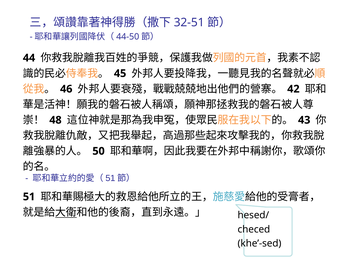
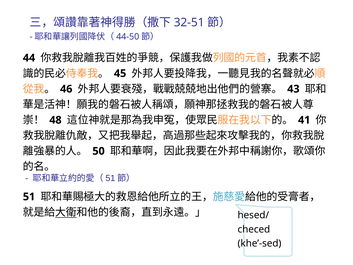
42: 42 -> 43 (293, 89)
43: 43 -> 41 (304, 120)
